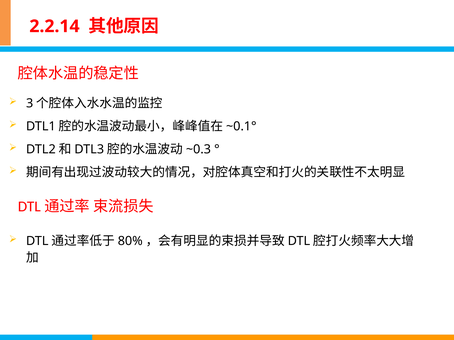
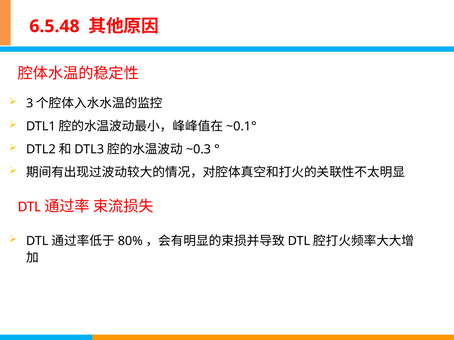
2.2.14: 2.2.14 -> 6.5.48 (54, 26)
